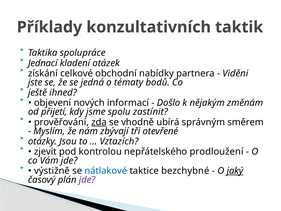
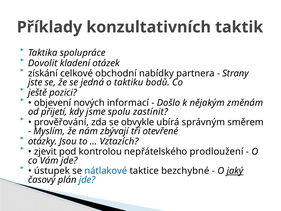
Jednací: Jednací -> Dovolit (43, 63)
Viděni: Viděni -> Strany (235, 73)
tématy: tématy -> taktiku (129, 82)
ihned: ihned -> pozici (63, 93)
zda underline: present -> none (99, 122)
vhodně: vhodně -> obvykle (138, 122)
výstižně: výstižně -> ústupek (52, 171)
jde colour: purple -> blue (87, 180)
